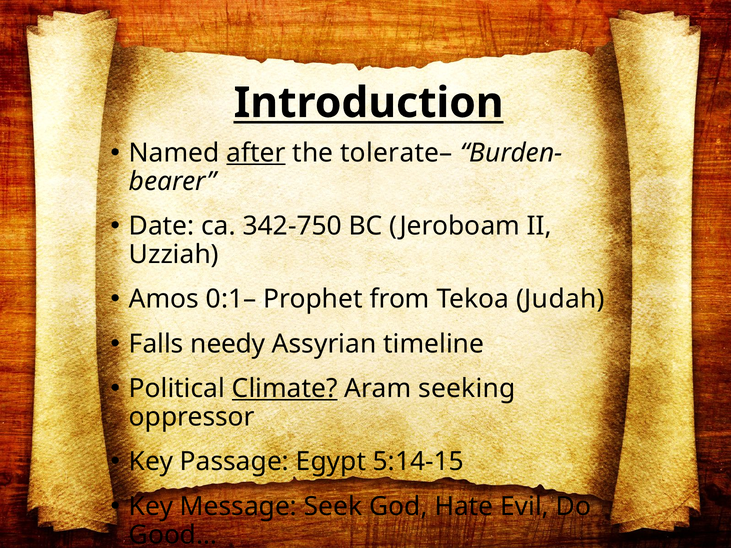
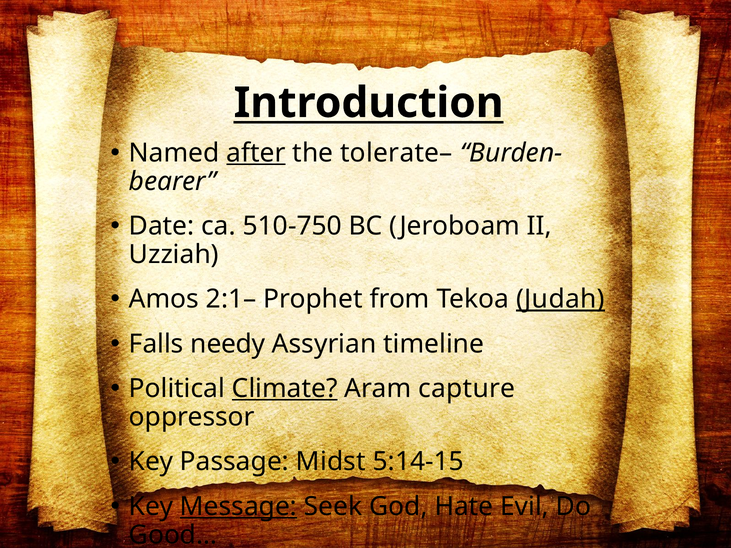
342-750: 342-750 -> 510-750 (292, 226)
0:1–: 0:1– -> 2:1– (231, 299)
Judah underline: none -> present (560, 299)
seeking: seeking -> capture (467, 389)
Egypt: Egypt -> Midst (331, 462)
Message underline: none -> present (238, 507)
